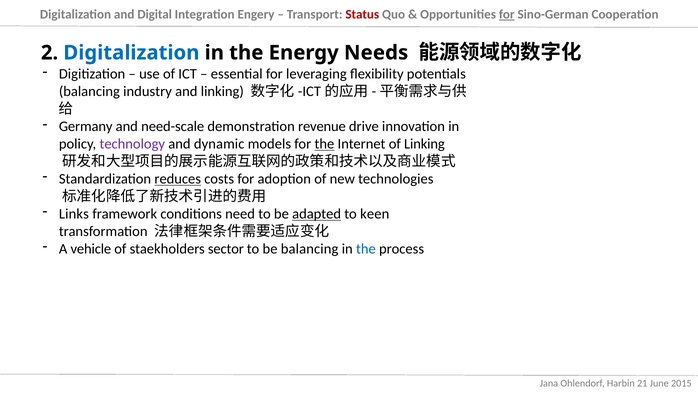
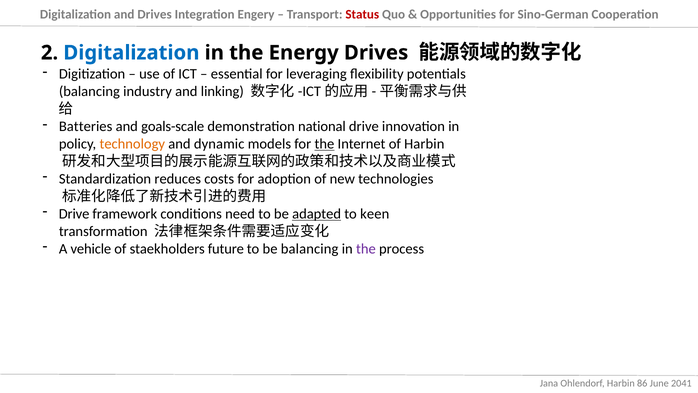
and Digital: Digital -> Drives (155, 14)
for underline: present -> none (507, 14)
Energy Needs: Needs -> Drives (376, 53)
Germany: Germany -> Batteries (86, 126)
need-scale: need-scale -> goals-scale (173, 126)
revenue: revenue -> national (322, 126)
technology colour: purple -> orange (132, 144)
of Linking: Linking -> Harbin (424, 144)
reduces underline: present -> none (178, 179)
Links: Links -> Drive (74, 214)
sector: sector -> future (226, 249)
the colour: blue -> purple (366, 249)
21: 21 -> 86 (642, 383)
2015: 2015 -> 2041 (681, 383)
